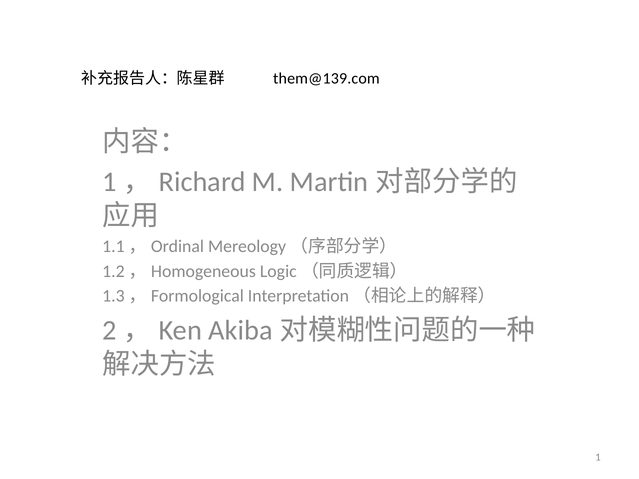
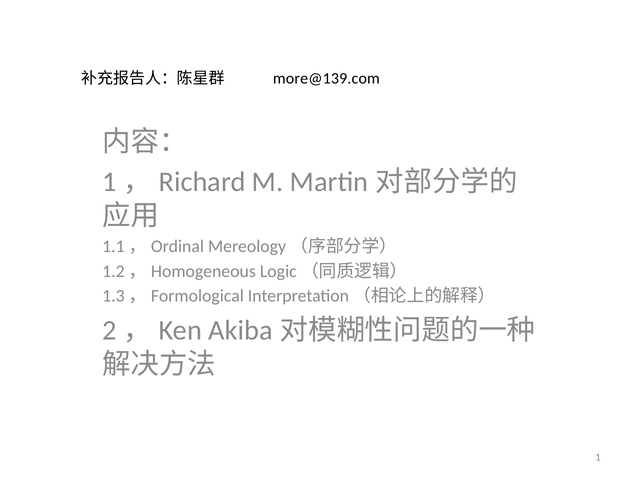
them@139.com: them@139.com -> more@139.com (326, 79)
